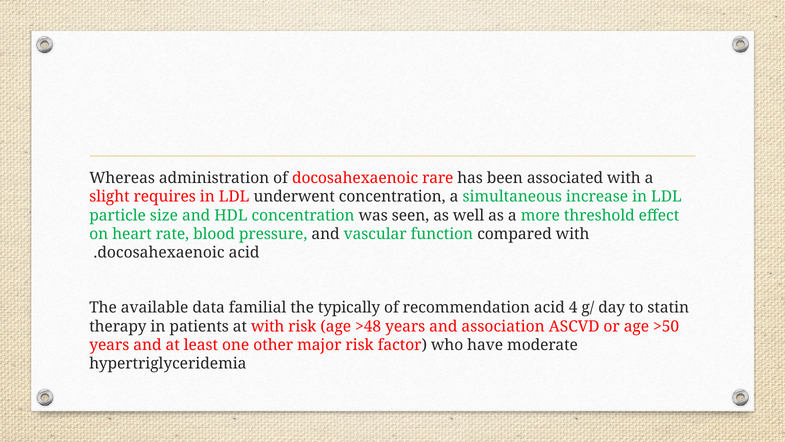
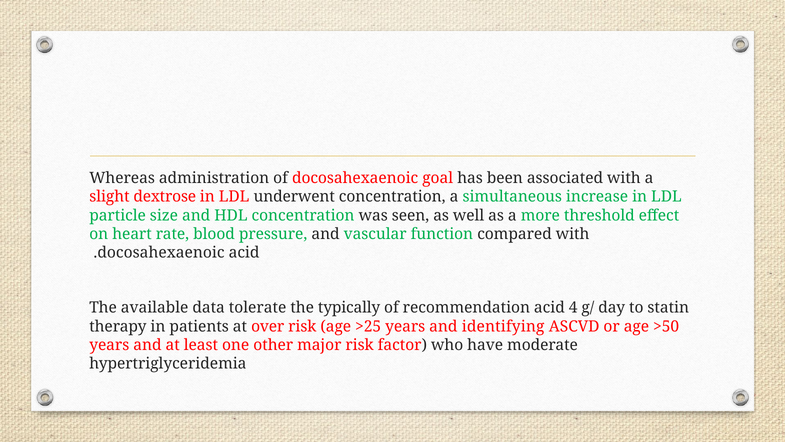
rare: rare -> goal (438, 178)
requires: requires -> dextrose (165, 197)
familial: familial -> tolerate (258, 307)
at with: with -> over (268, 326)
>48: >48 -> >25 (368, 326)
association: association -> identifying (503, 326)
